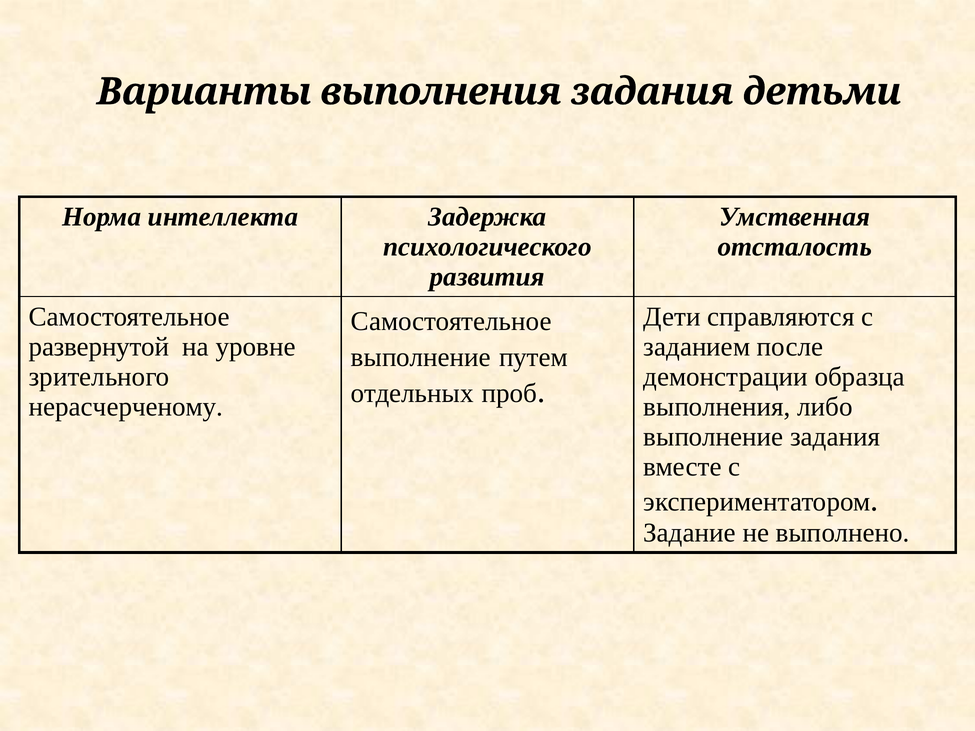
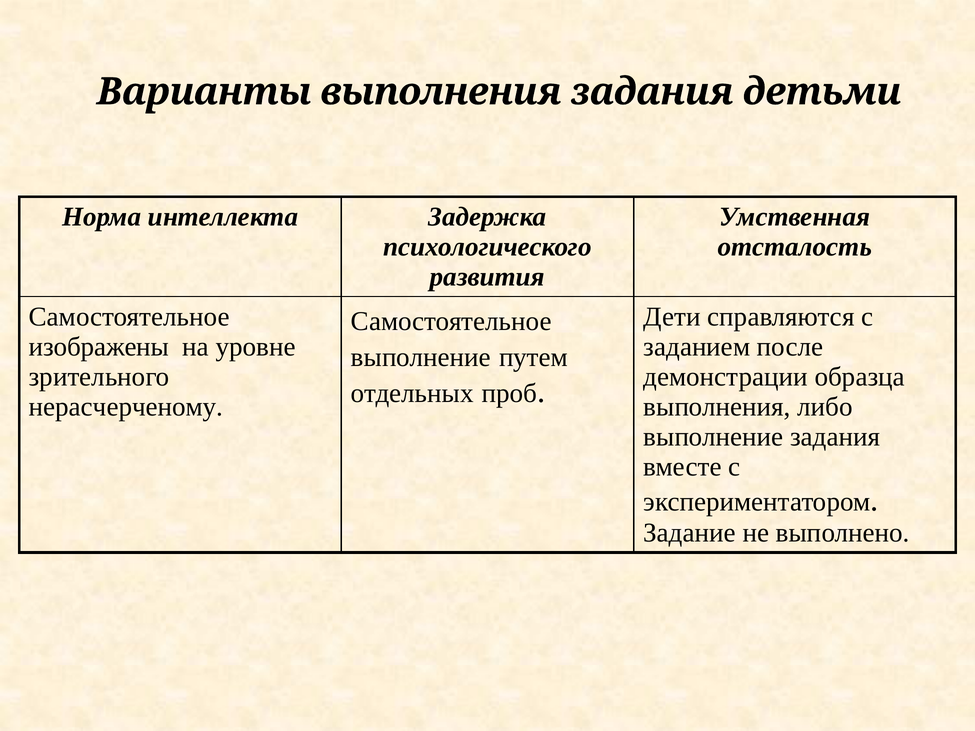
развернутой: развернутой -> изображены (99, 347)
